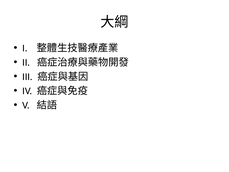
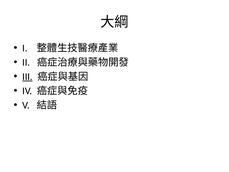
III underline: none -> present (27, 77)
